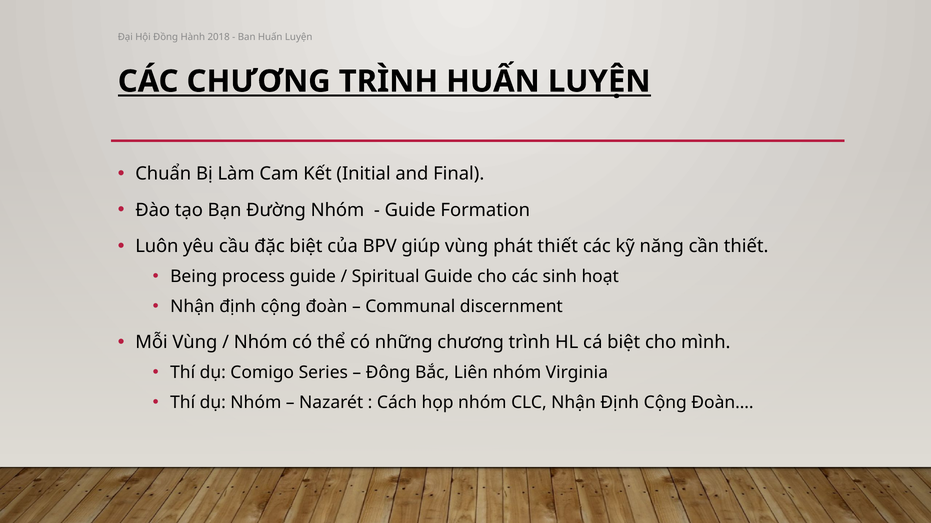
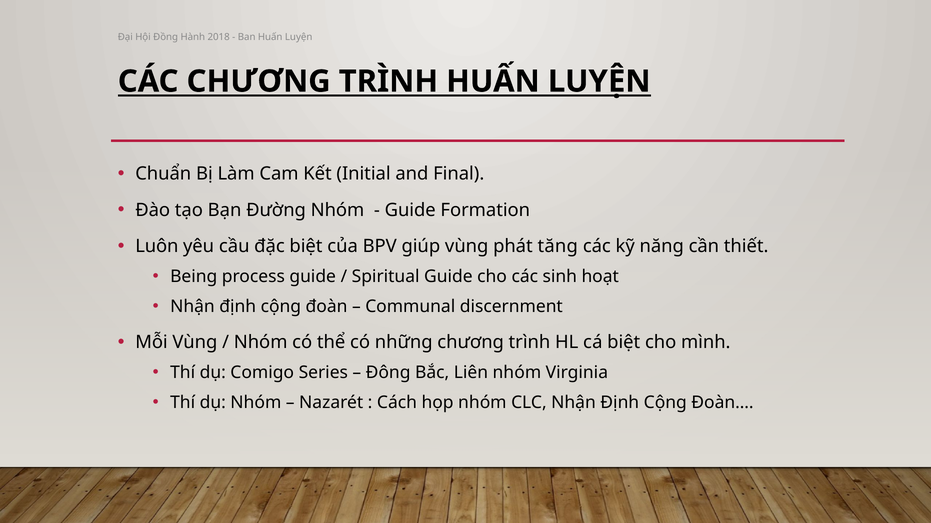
phát thiết: thiết -> tăng (558, 247)
